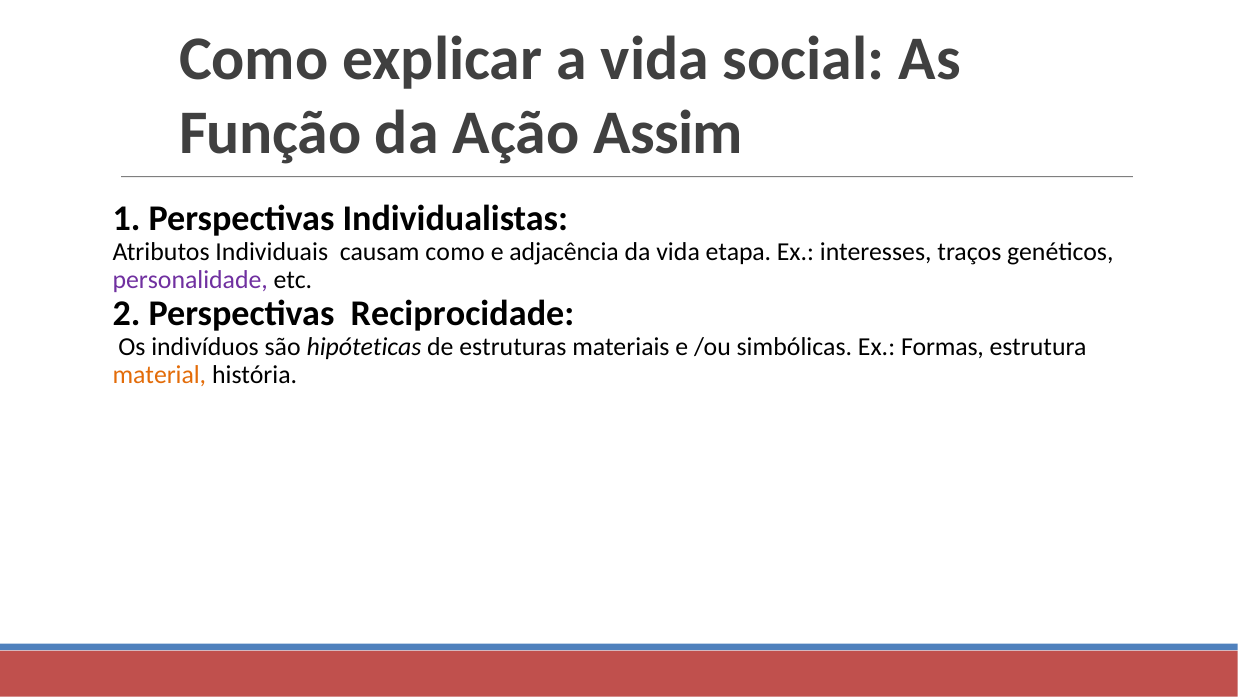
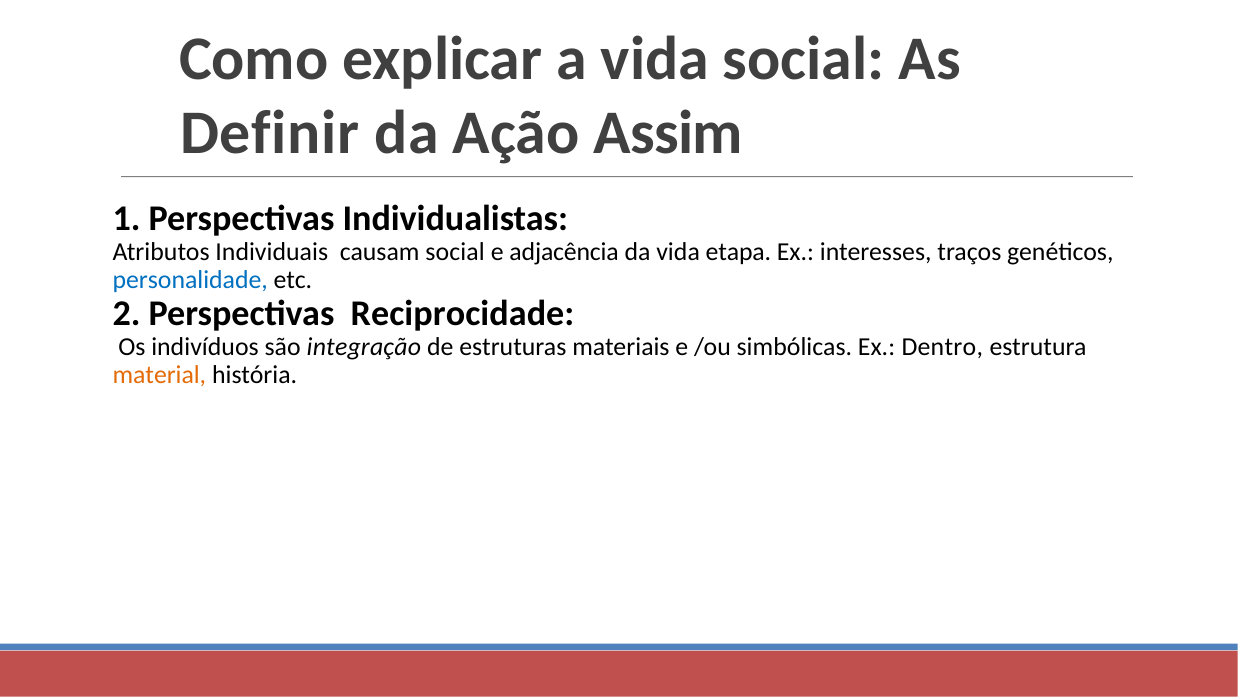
Função: Função -> Definir (270, 133)
causam como: como -> social (455, 252)
personalidade colour: purple -> blue (190, 280)
hipóteticas: hipóteticas -> integração (364, 347)
Formas: Formas -> Dentro (942, 347)
